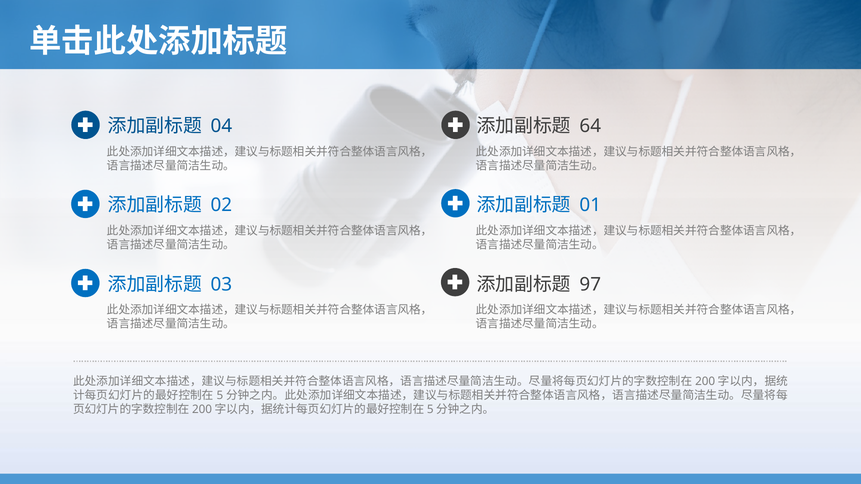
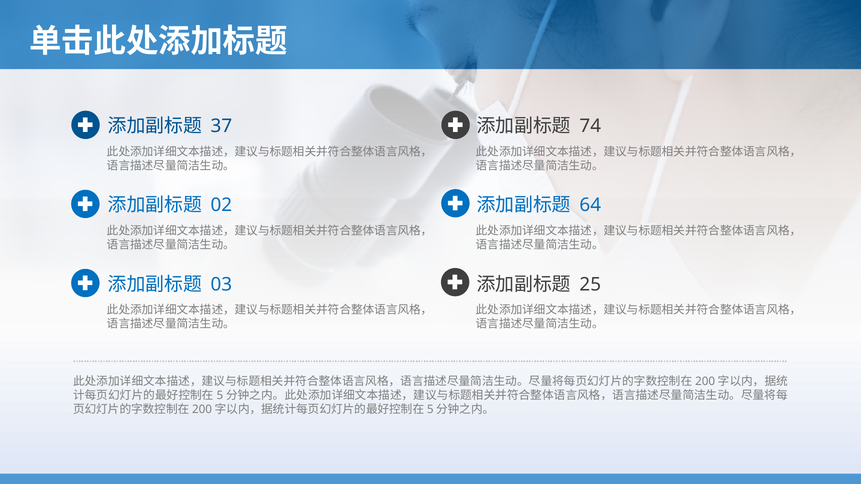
04: 04 -> 37 (221, 126)
64: 64 -> 74 (590, 126)
01: 01 -> 64 (590, 205)
97: 97 -> 25 (590, 285)
